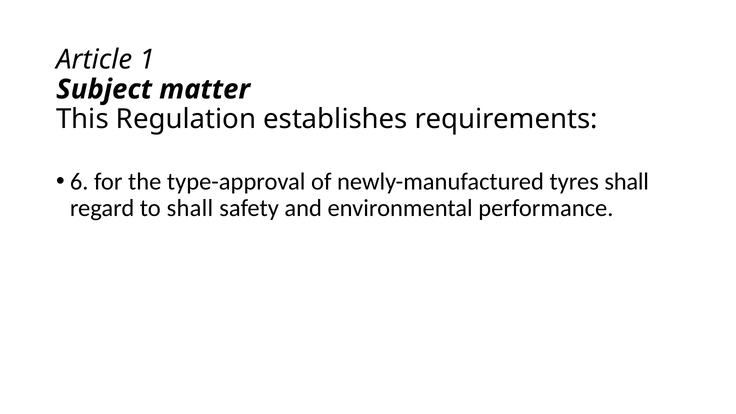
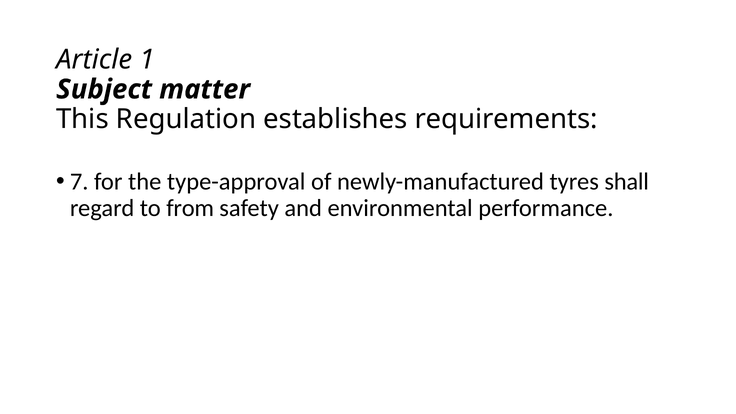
6: 6 -> 7 (79, 181)
to shall: shall -> from (190, 208)
